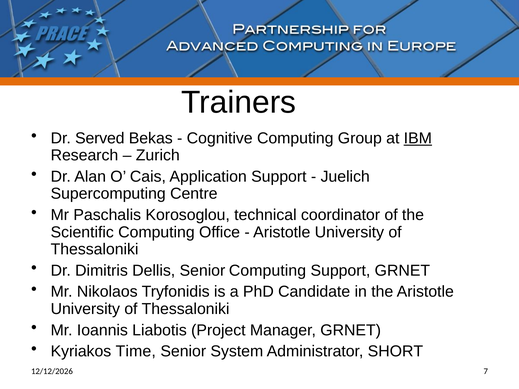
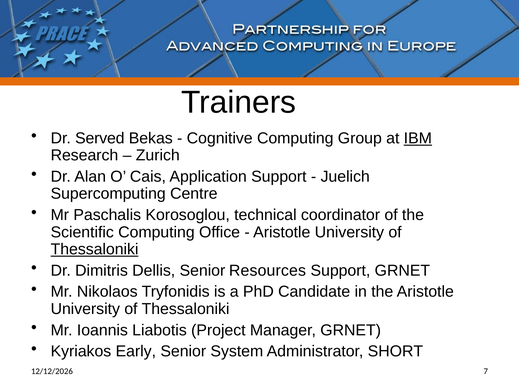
Thessaloniki underline: none -> present (95, 249)
Senior Computing: Computing -> Resources (267, 271)
Time: Time -> Early (136, 352)
